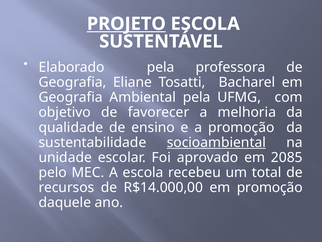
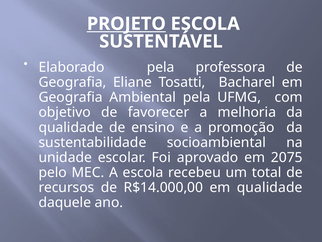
socioambiental underline: present -> none (216, 142)
2085: 2085 -> 2075 (287, 157)
em promoção: promoção -> qualidade (270, 187)
